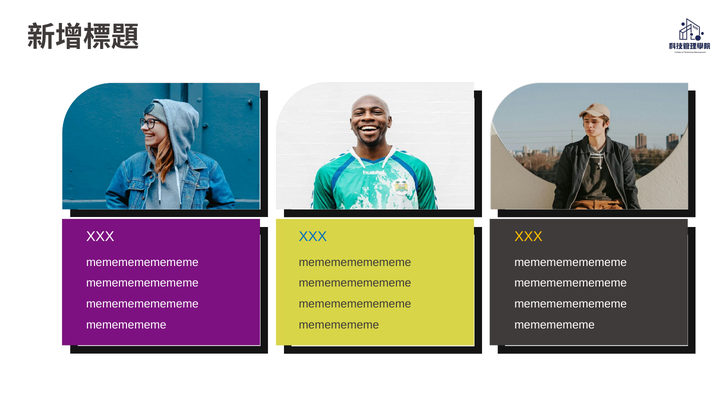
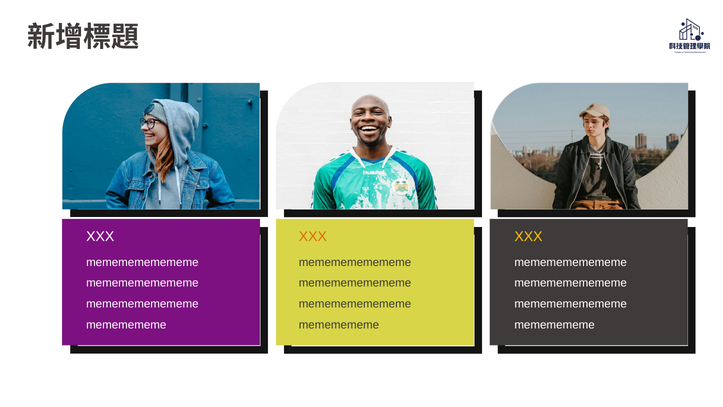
XXX colour: blue -> orange (313, 236)
